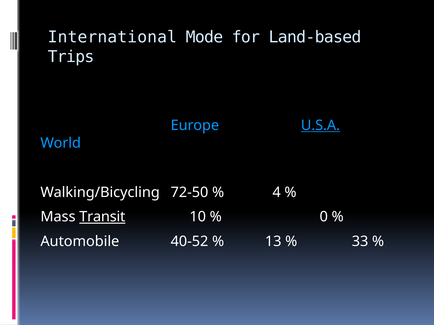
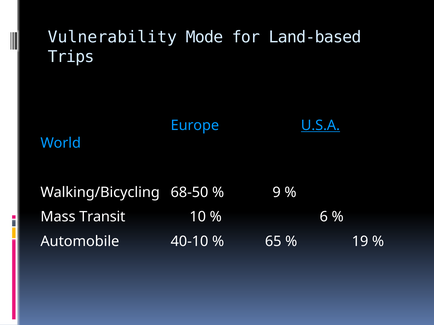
International: International -> Vulnerability (112, 37)
72-50: 72-50 -> 68-50 (190, 193)
4: 4 -> 9 (277, 193)
Transit underline: present -> none (102, 217)
0: 0 -> 6 (324, 217)
40-52: 40-52 -> 40-10 (190, 242)
13: 13 -> 65 (273, 242)
33: 33 -> 19 (360, 242)
